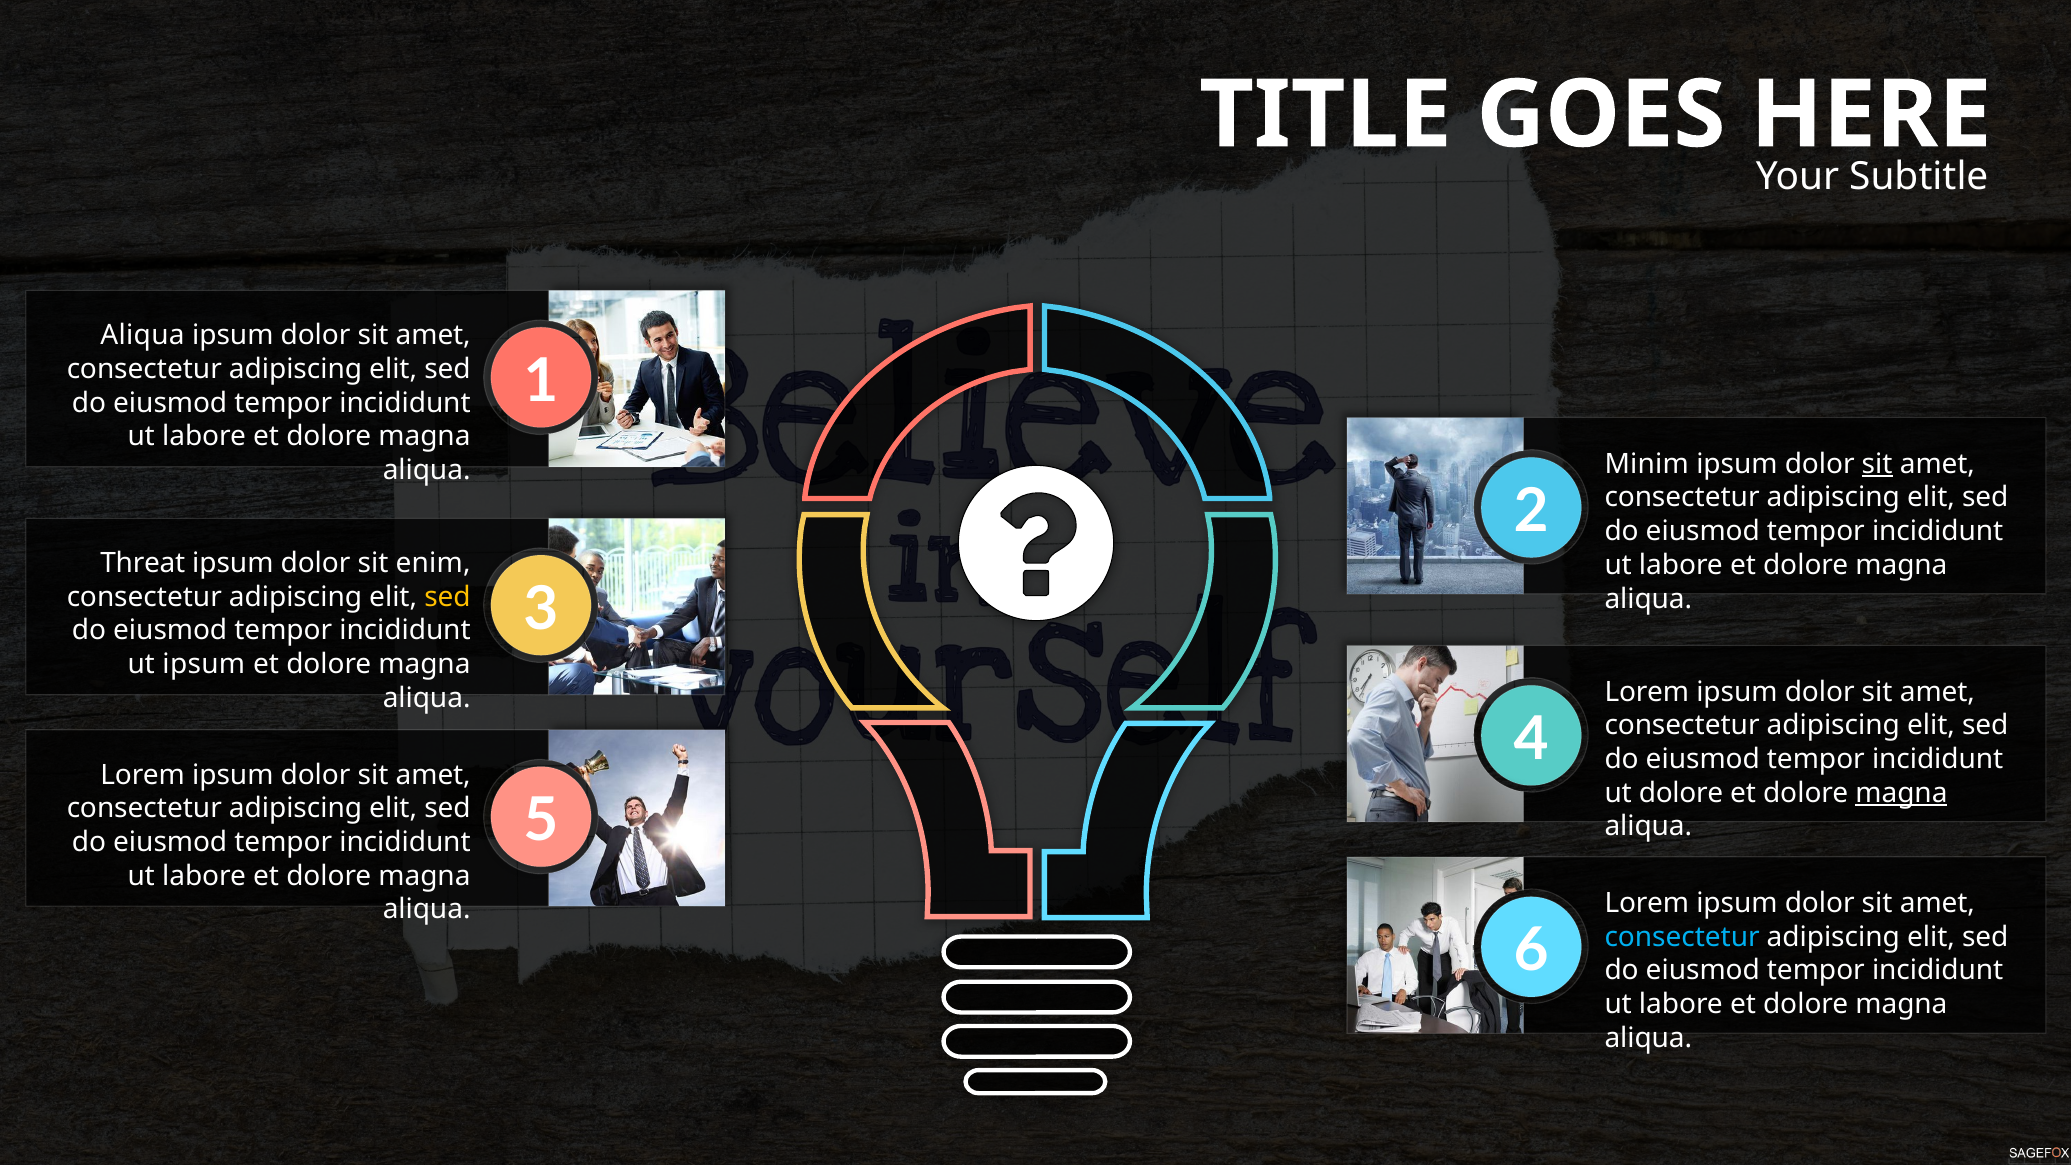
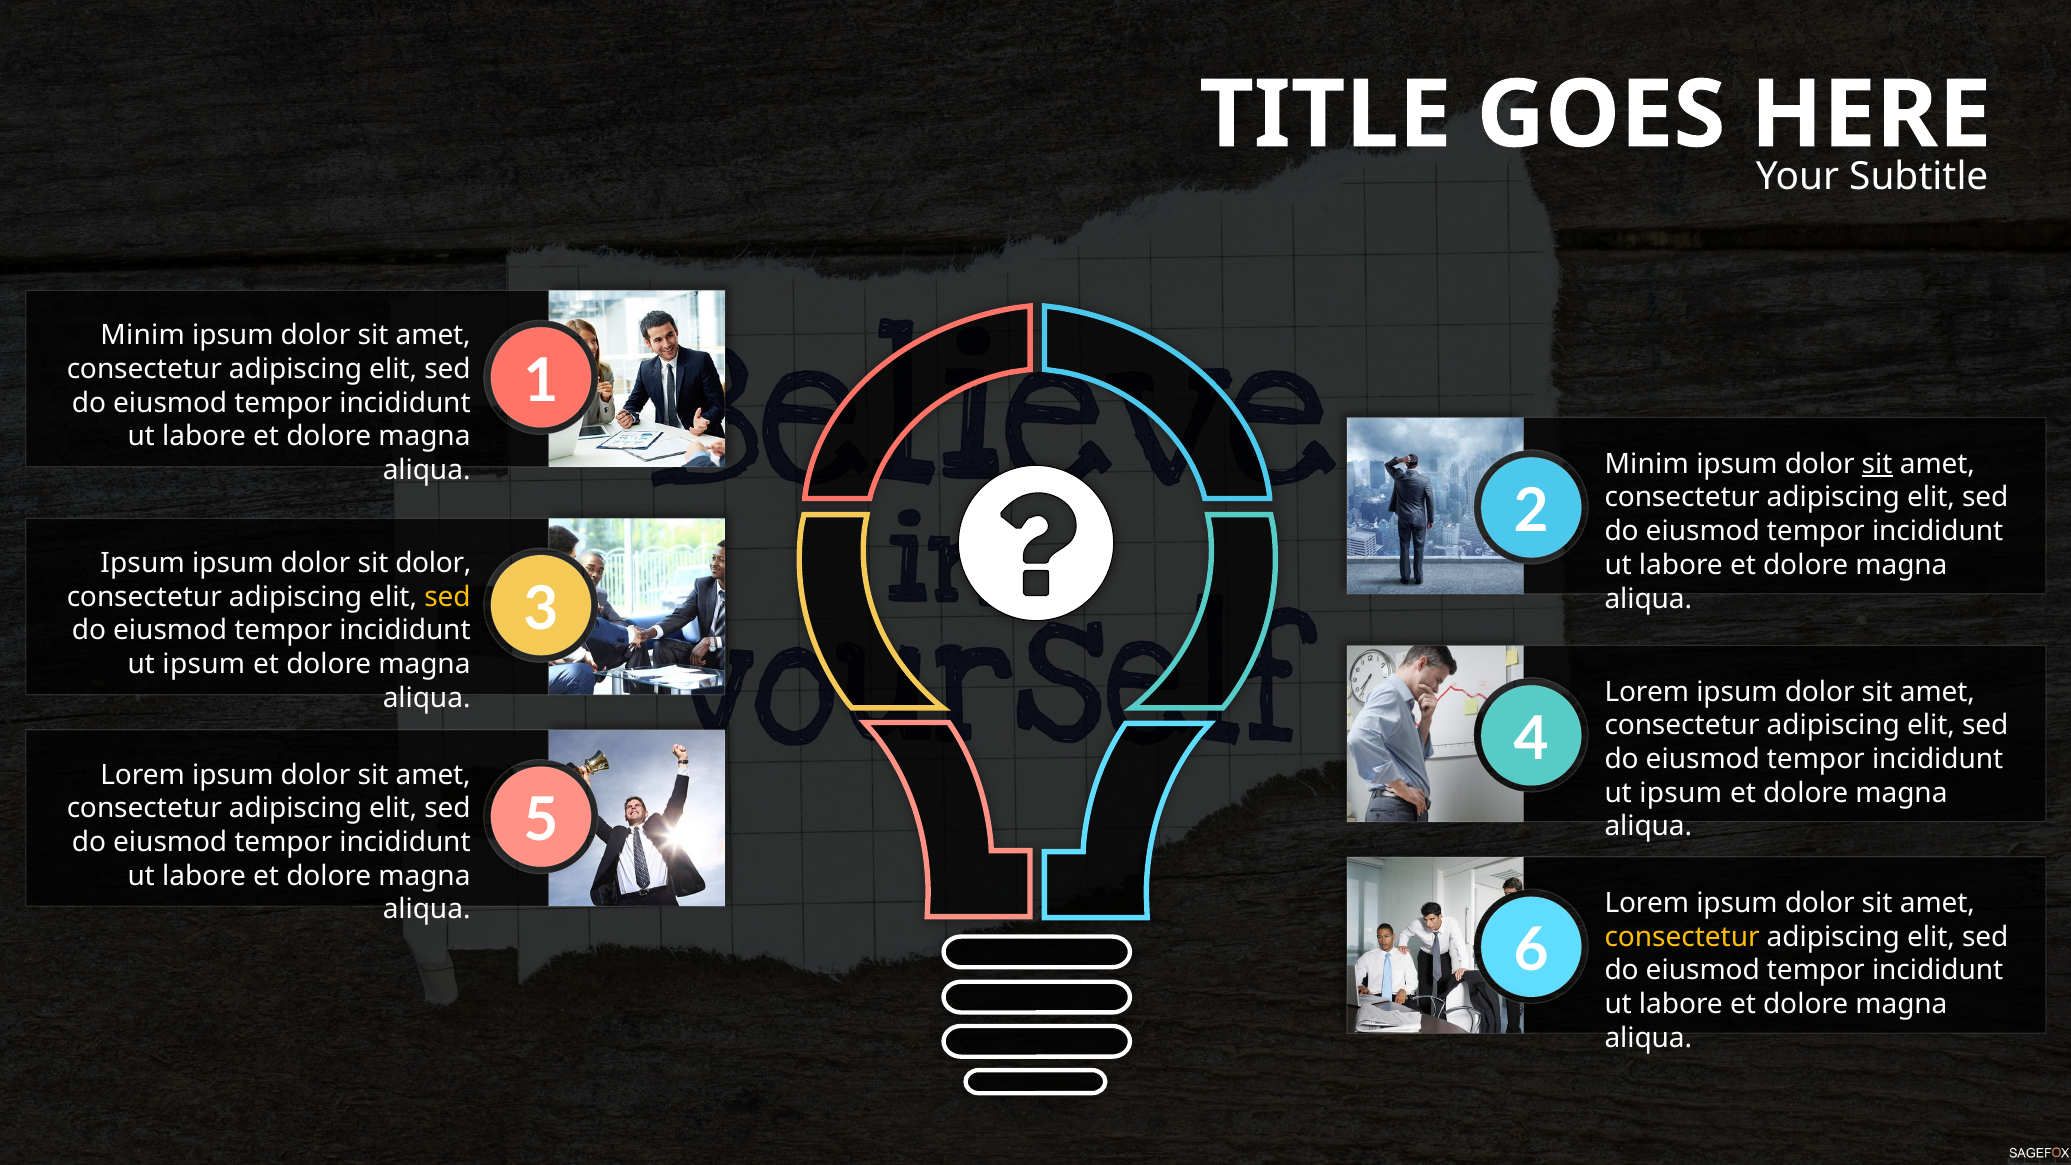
Aliqua: Aliqua -> Minim (143, 335)
Threat: Threat -> Ipsum (143, 563)
sit enim: enim -> dolor (433, 563)
dolore: dolore -> ipsum (1681, 793)
magna underline: present -> none (1901, 793)
consectetur colour: light blue -> yellow (1682, 937)
